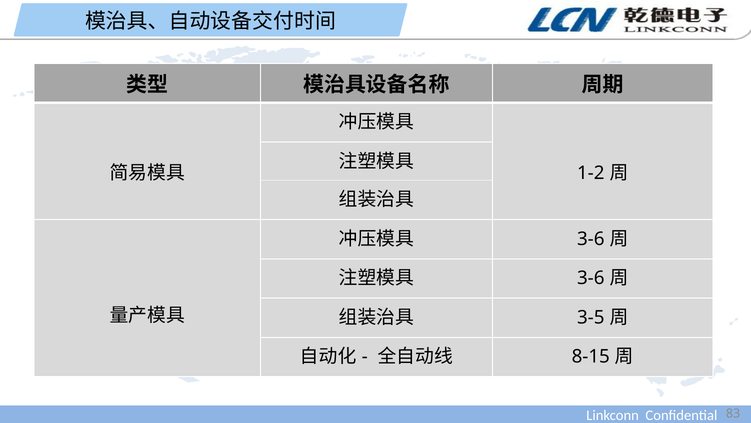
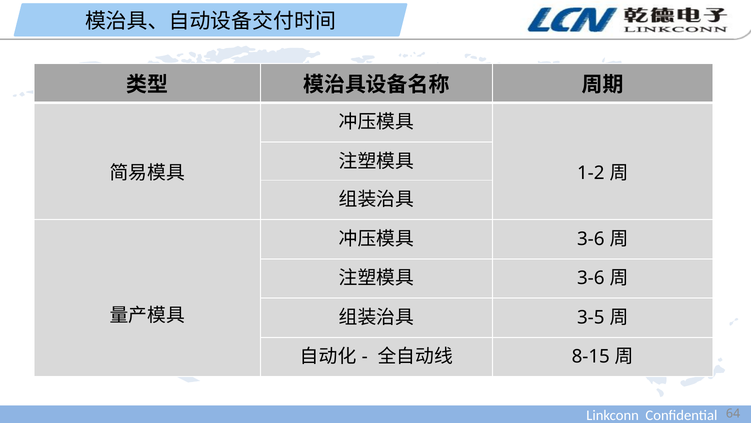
83: 83 -> 64 (733, 413)
